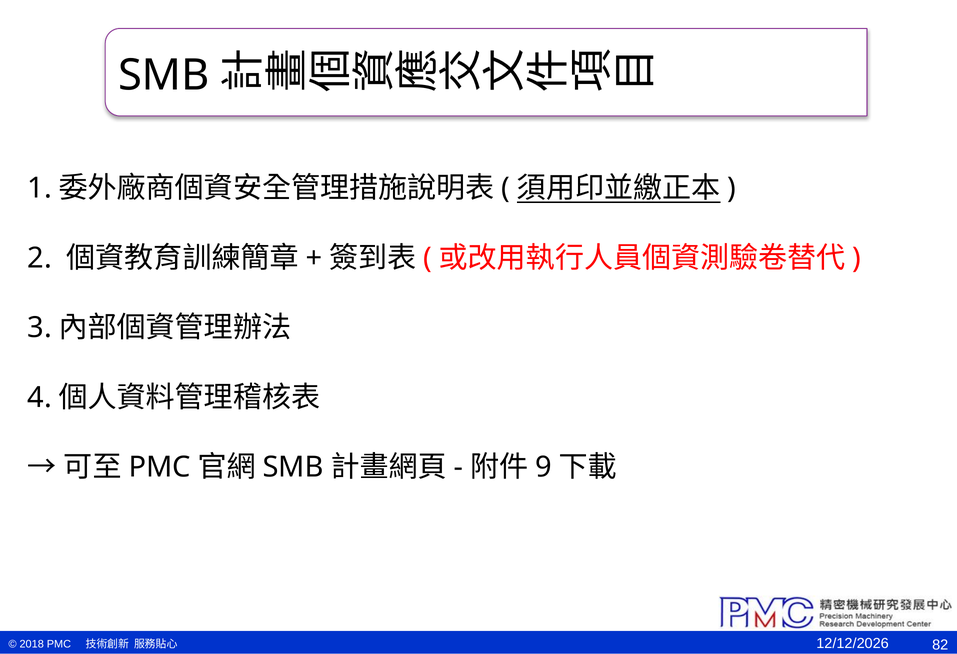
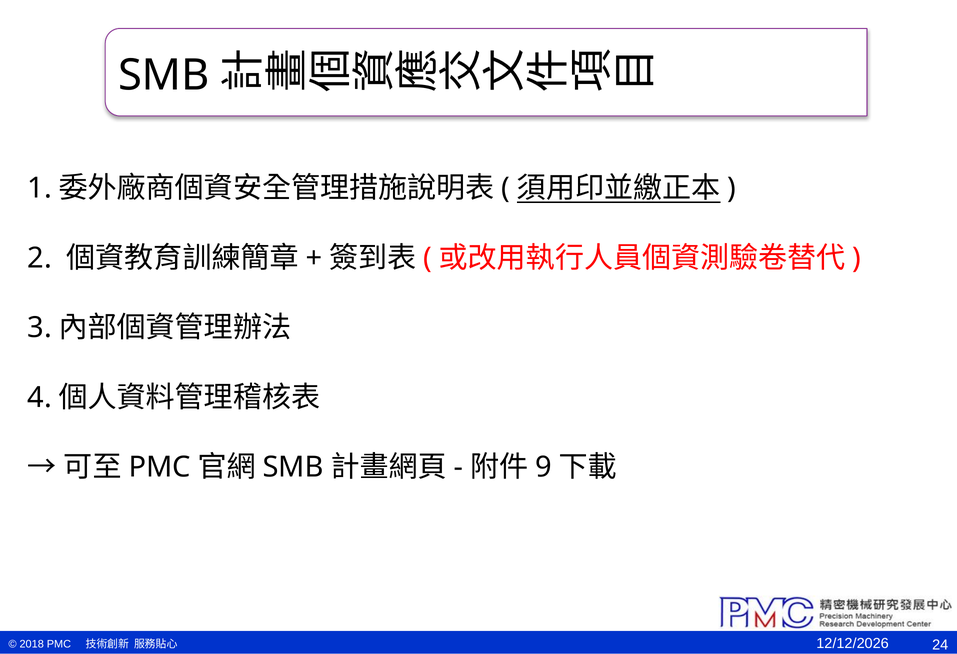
82: 82 -> 24 (940, 644)
